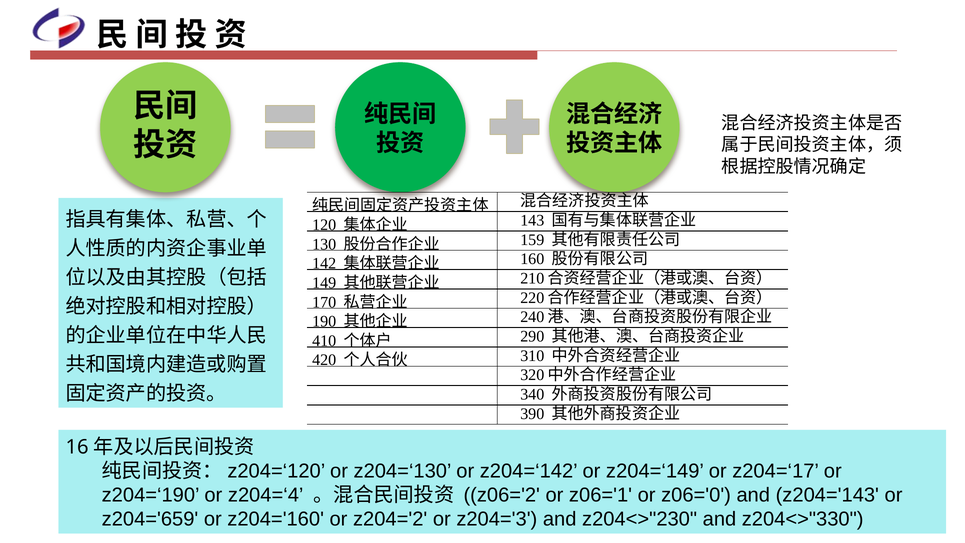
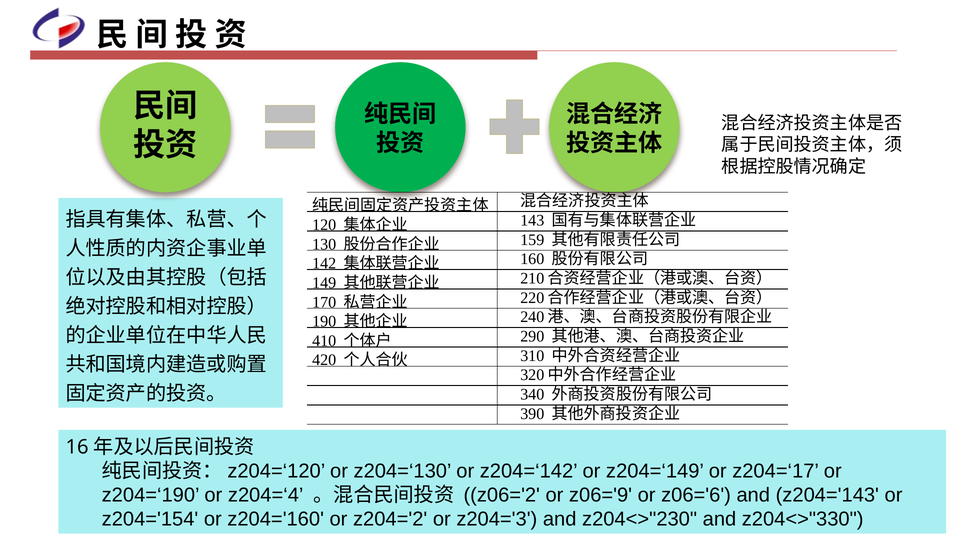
z06='1: z06='1 -> z06='9 (601, 495)
z06='0: z06='0 -> z06='6 (696, 495)
z204='659: z204='659 -> z204='154 (150, 519)
